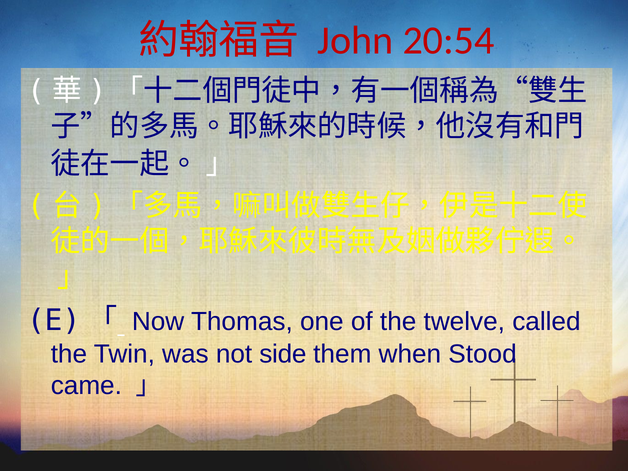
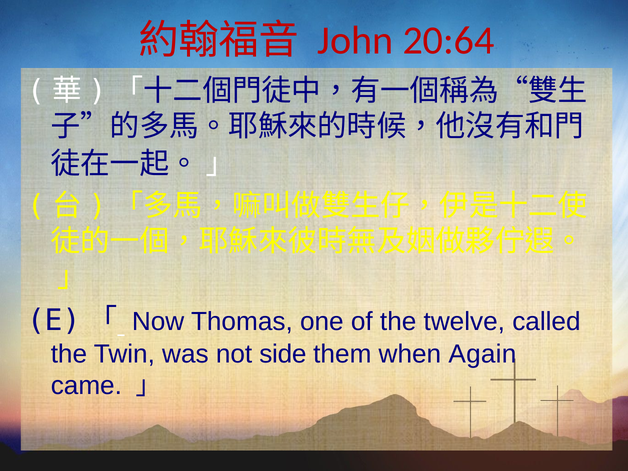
20:54: 20:54 -> 20:64 (448, 40)
Stood: Stood -> Again (482, 354)
